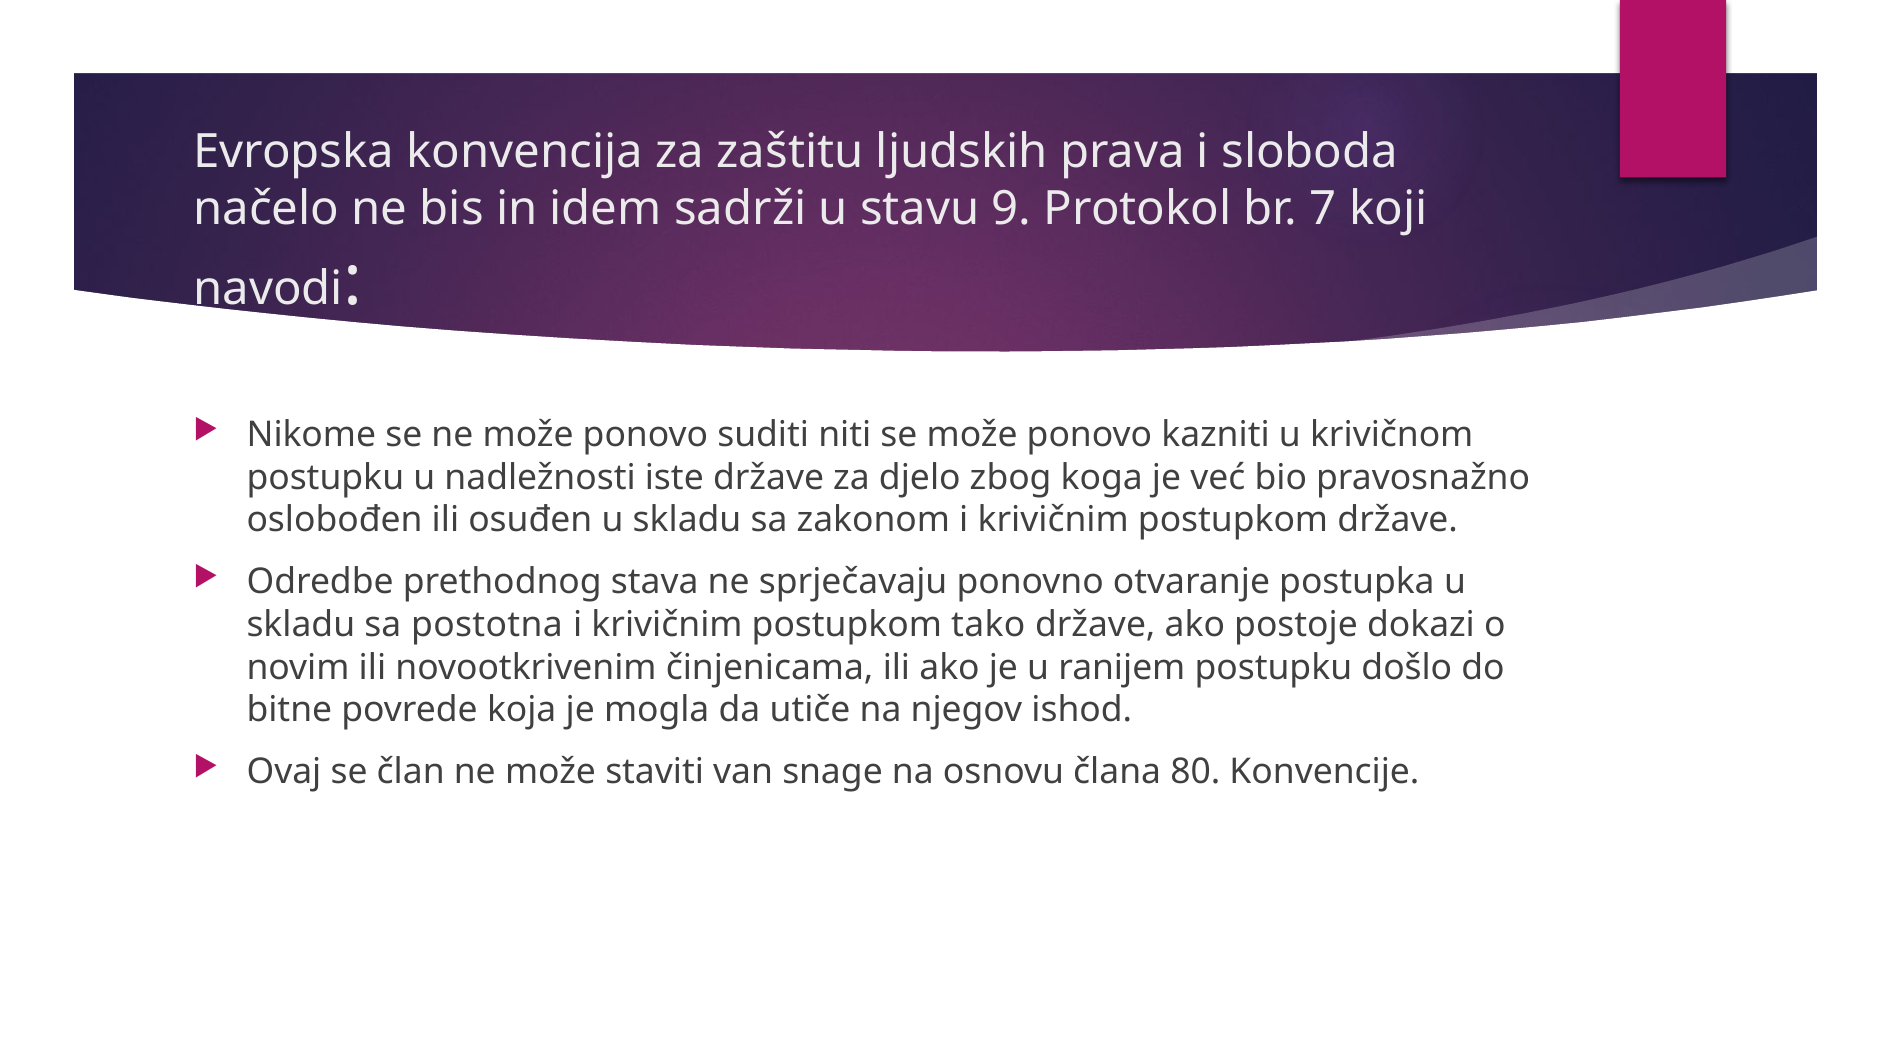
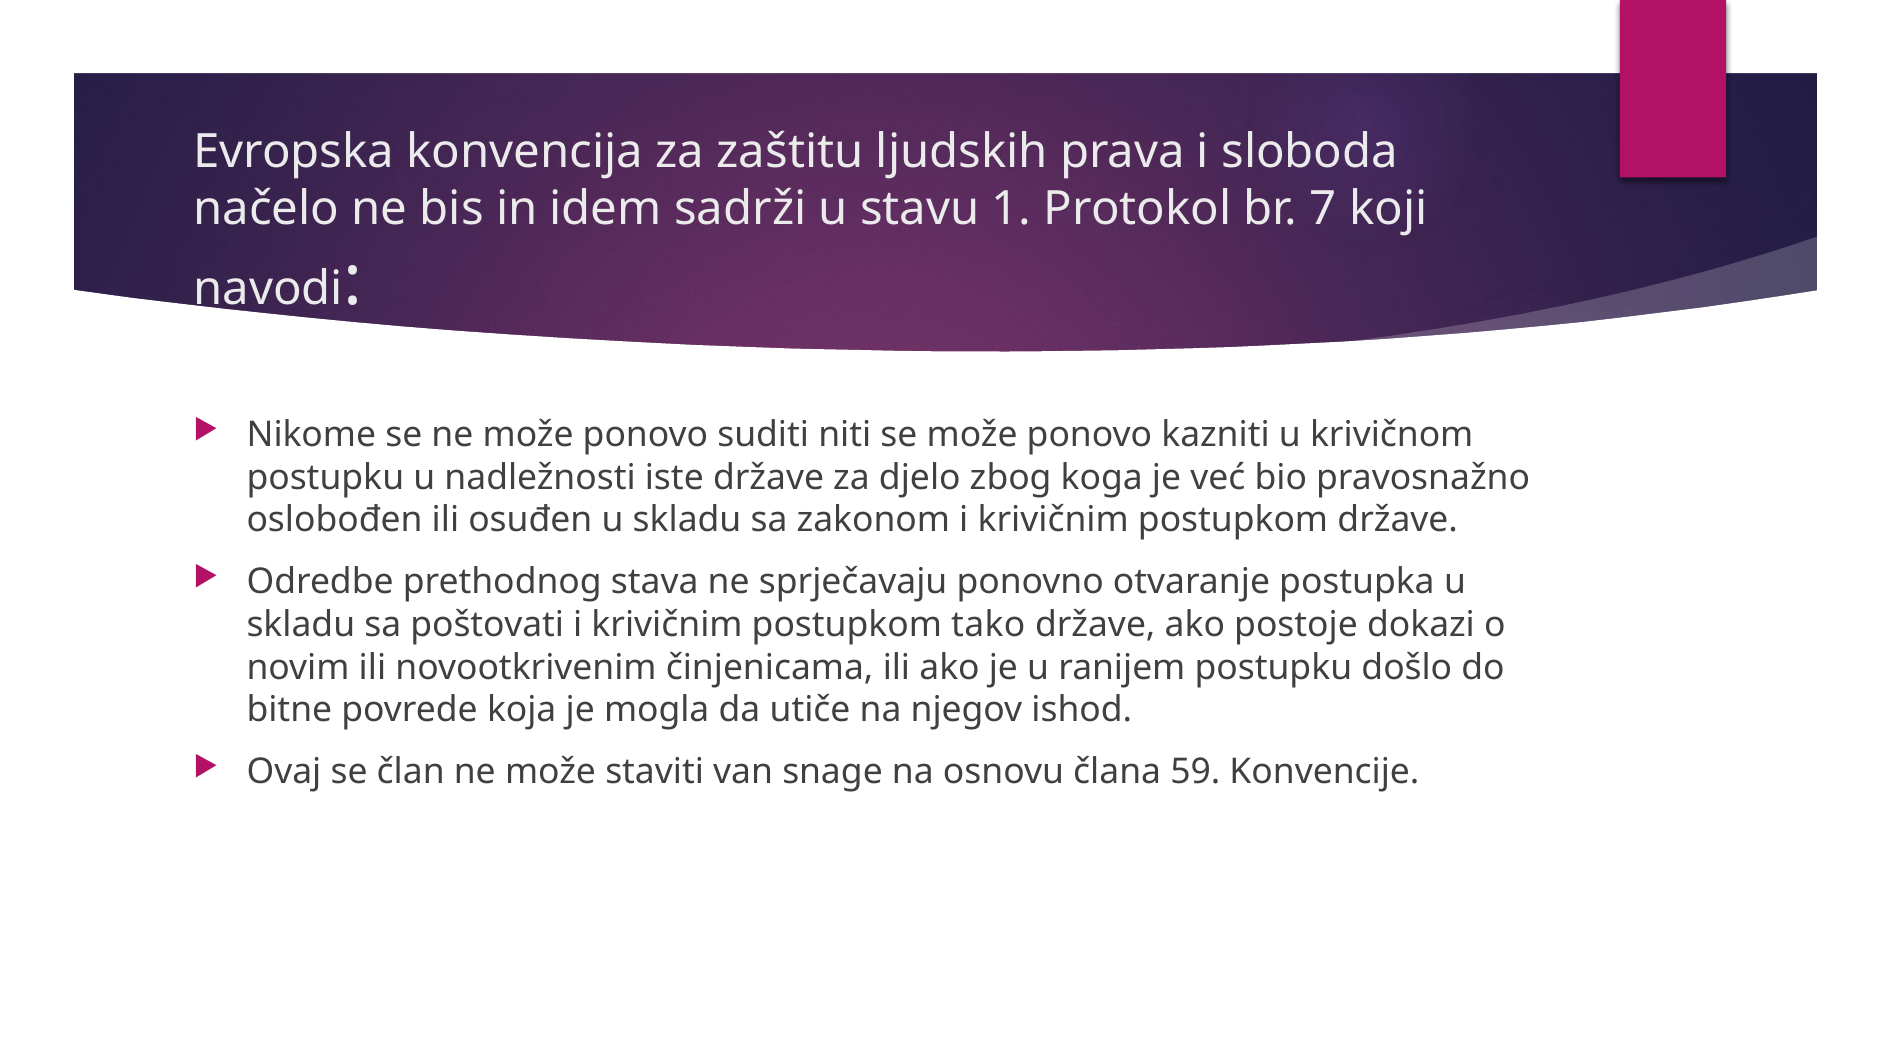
9: 9 -> 1 (1012, 209)
postotna: postotna -> poštovati (487, 625)
80: 80 -> 59 (1195, 772)
